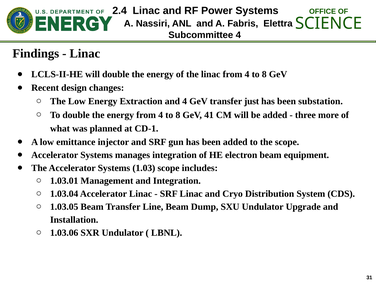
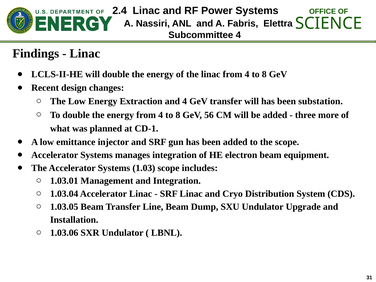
transfer just: just -> will (252, 101)
41: 41 -> 56 (209, 115)
